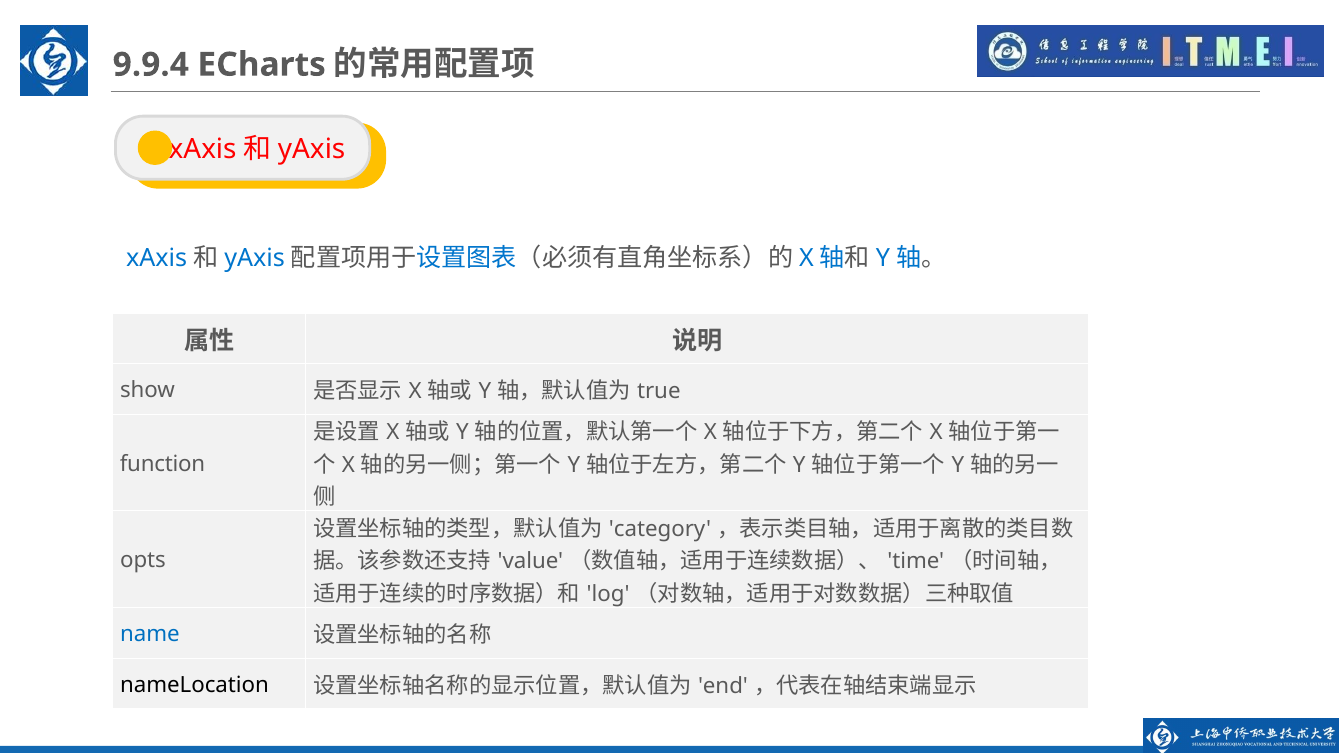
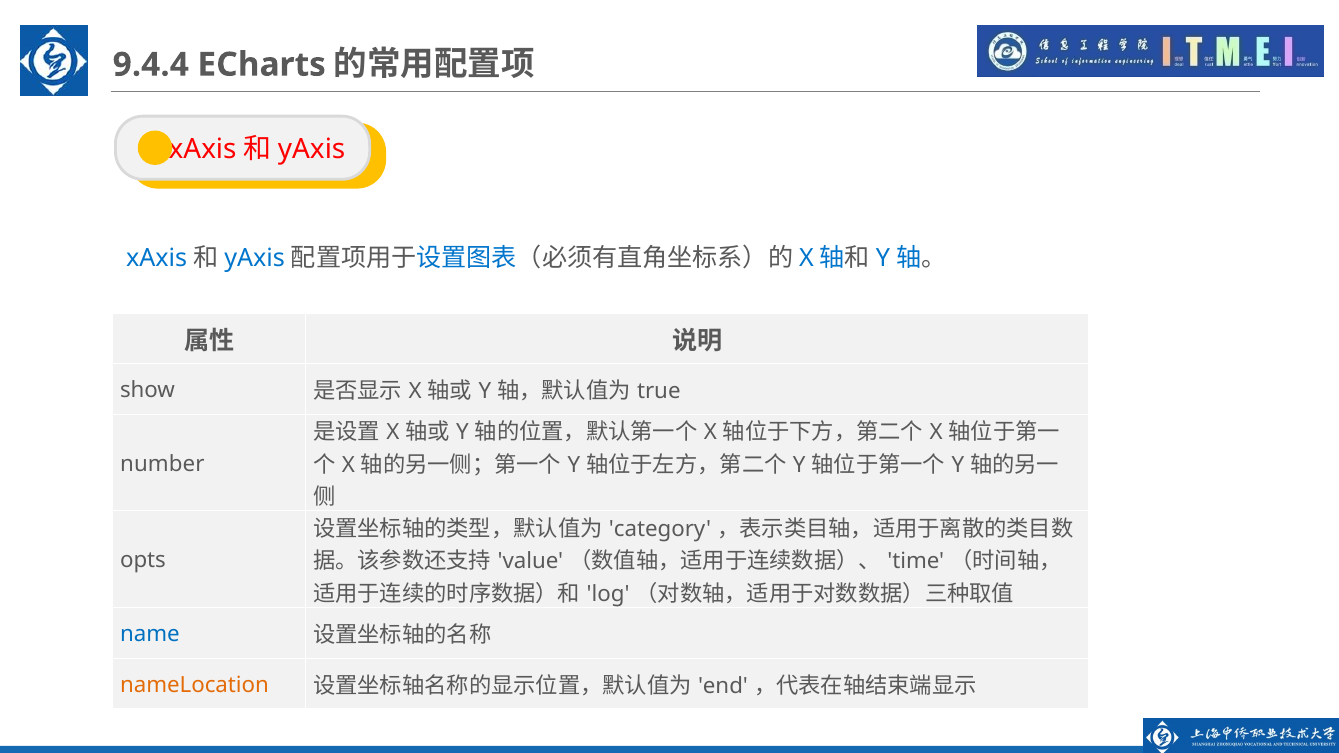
9.9.4: 9.9.4 -> 9.4.4 (151, 65)
function: function -> number (162, 464)
nameLocation colour: black -> orange (195, 685)
